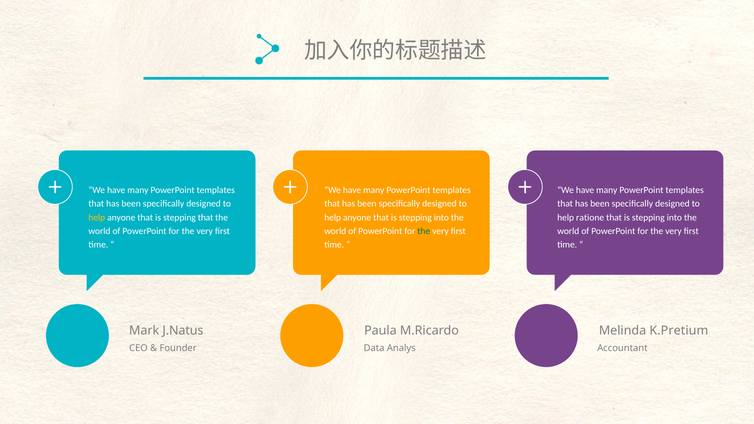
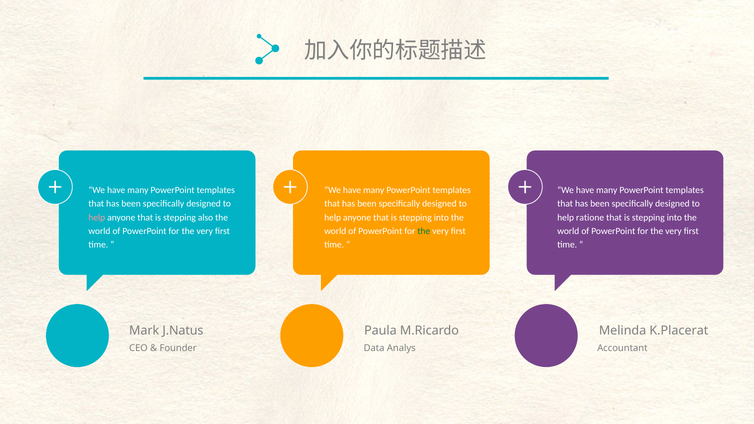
help colour: yellow -> pink (97, 218)
stepping that: that -> also (206, 218)
K.Pretium: K.Pretium -> K.Placerat (679, 331)
